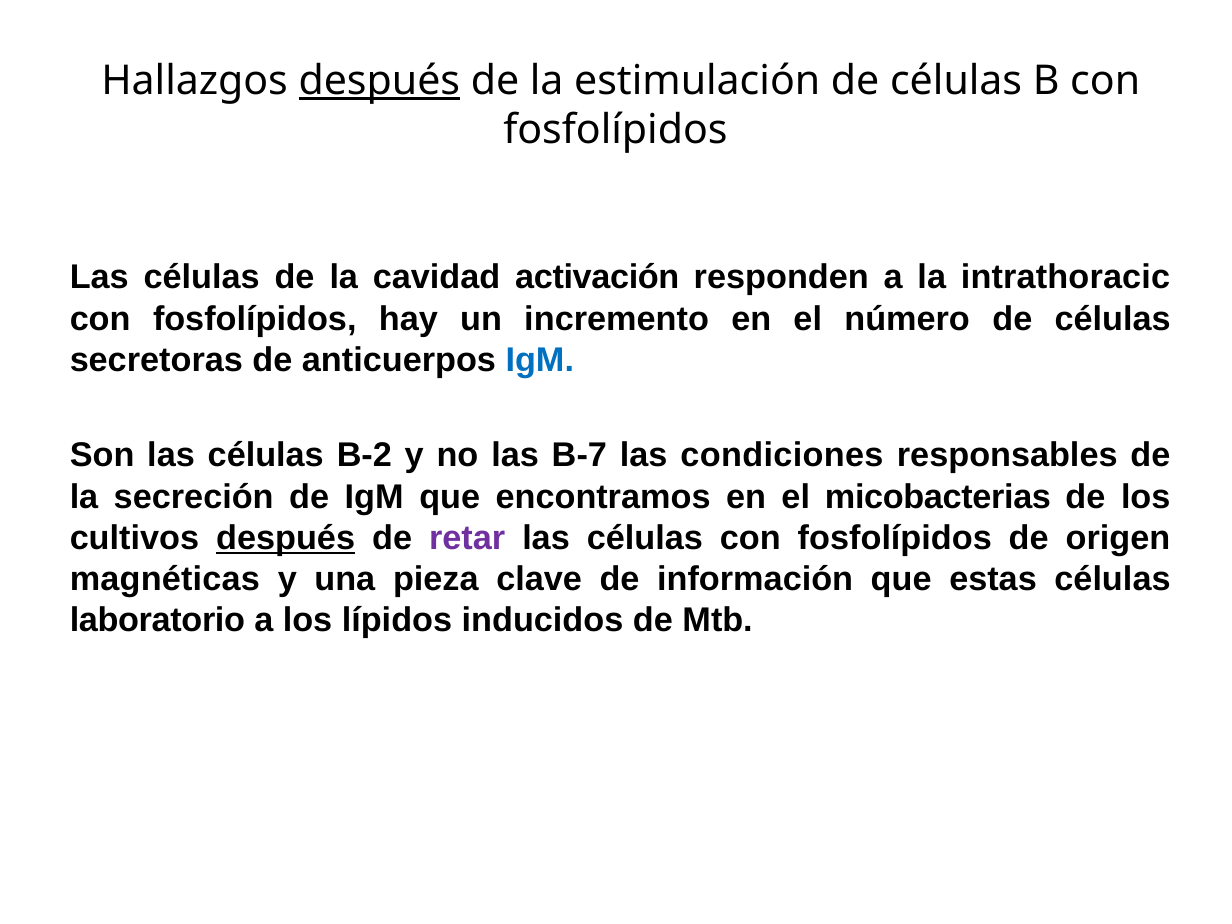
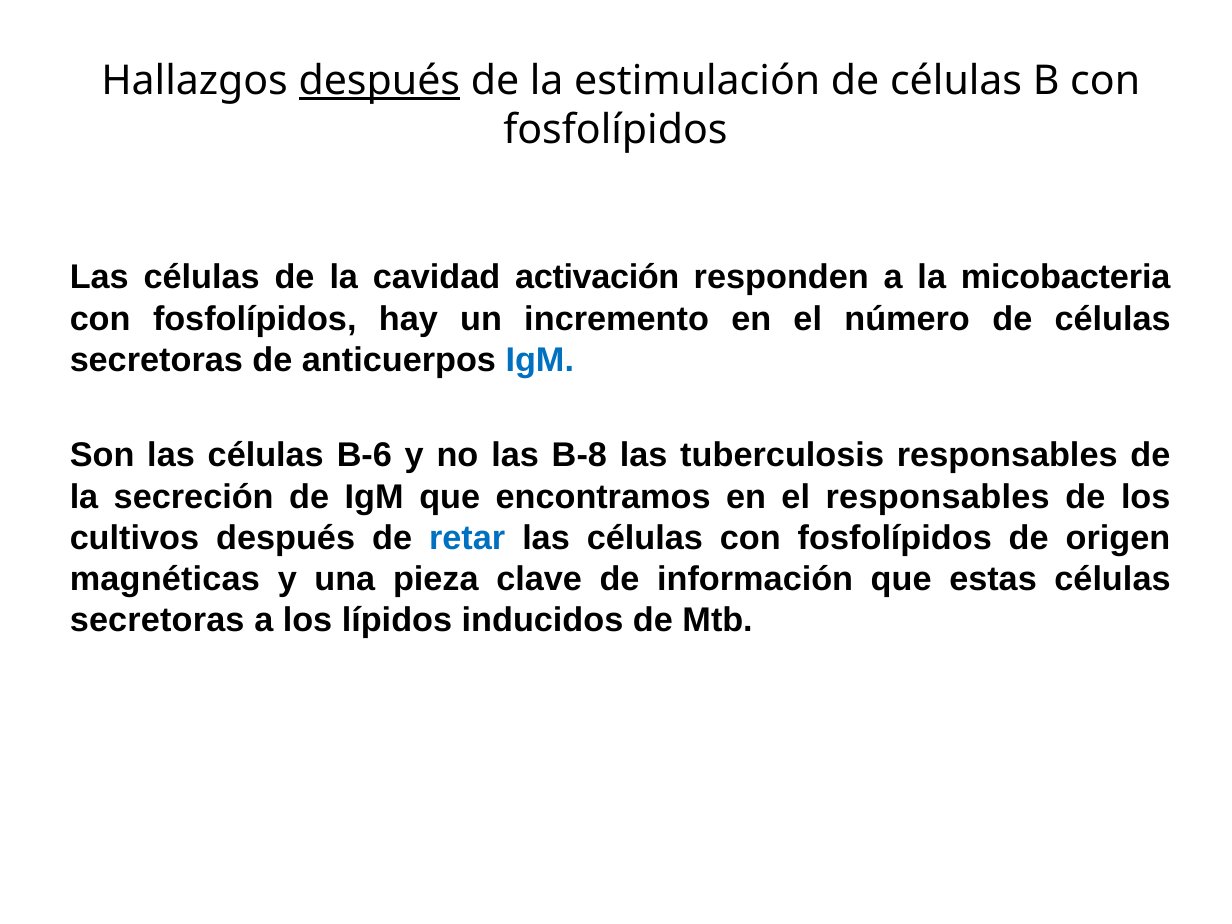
intrathoracic: intrathoracic -> micobacteria (1066, 278)
B-2: B-2 -> B-6 (364, 456)
B-7: B-7 -> B-8 (579, 456)
condiciones: condiciones -> tuberculosis (782, 456)
el micobacterias: micobacterias -> responsables (938, 497)
después underline: present -> none (286, 538)
retar colour: purple -> blue (467, 538)
laboratorio: laboratorio -> secretoras (157, 620)
